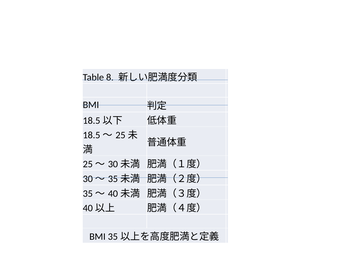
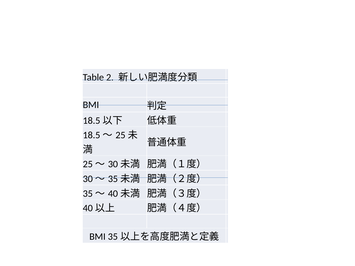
8: 8 -> 2 (110, 77)
